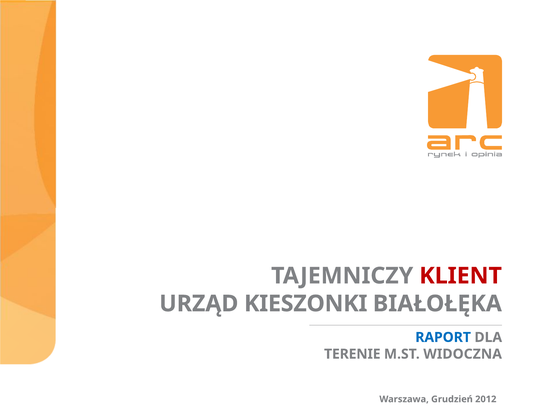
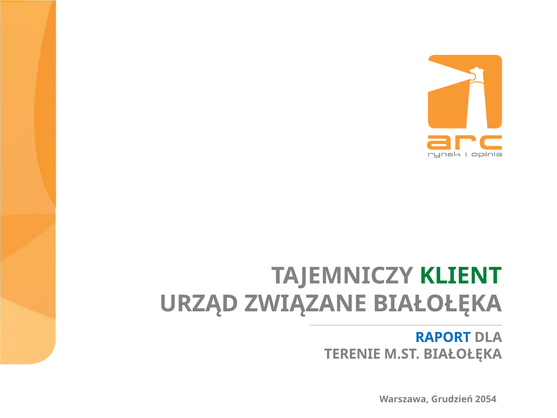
KLIENT colour: red -> green (461, 276)
KIESZONKI: KIESZONKI -> ZWIĄZANE (306, 303)
M.ST WIDOCZNA: WIDOCZNA -> BIAŁOŁĘKA (463, 354)
2012: 2012 -> 2054 (486, 399)
